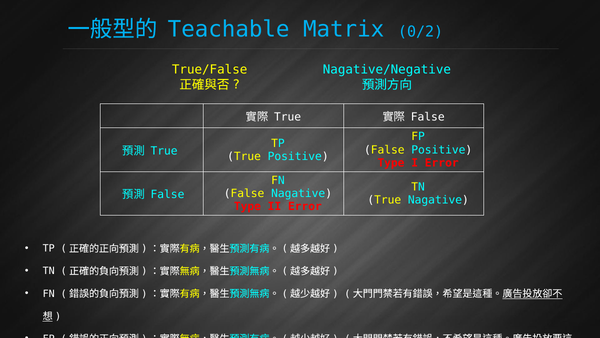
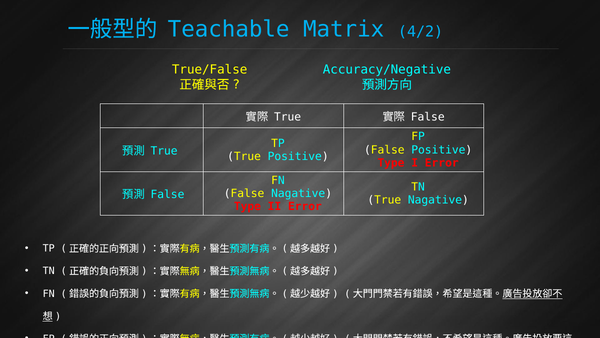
0/2: 0/2 -> 4/2 (421, 32)
Nagative/Negative: Nagative/Negative -> Accuracy/Negative (387, 70)
